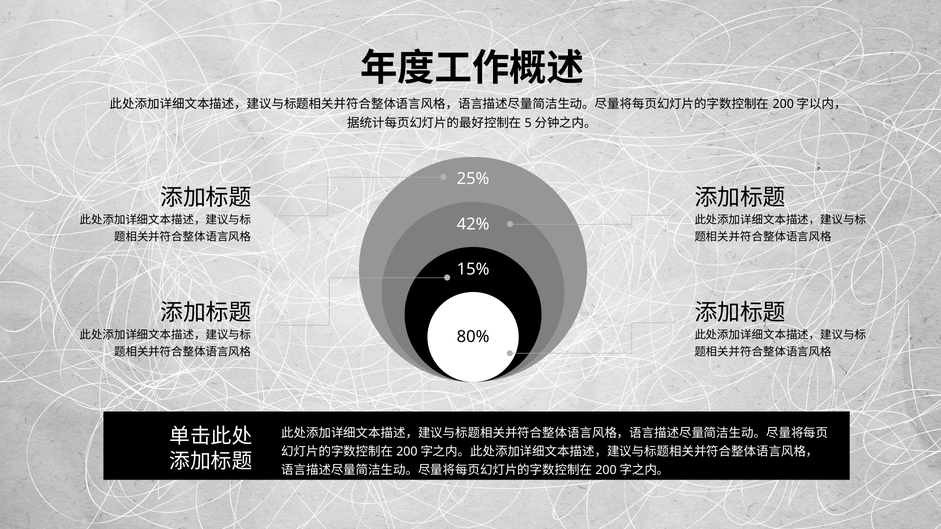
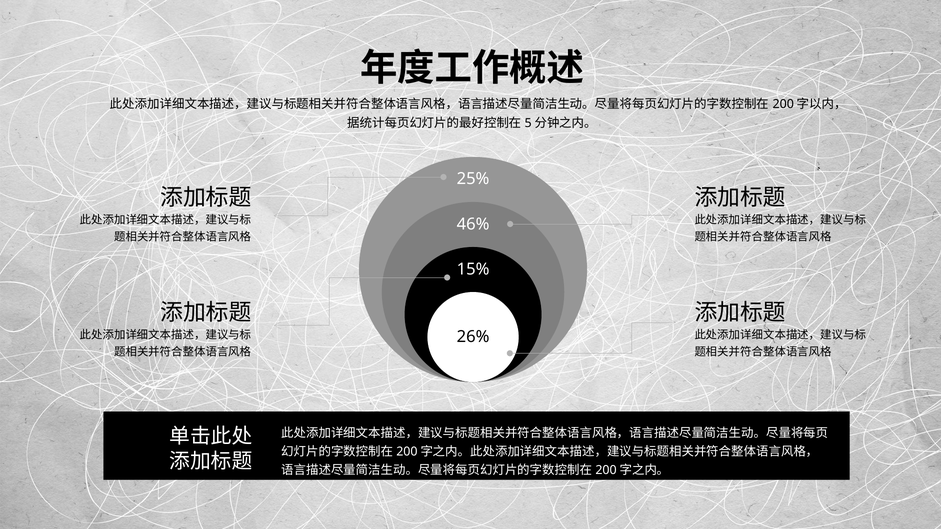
42%: 42% -> 46% (473, 224)
80%: 80% -> 26% (473, 337)
